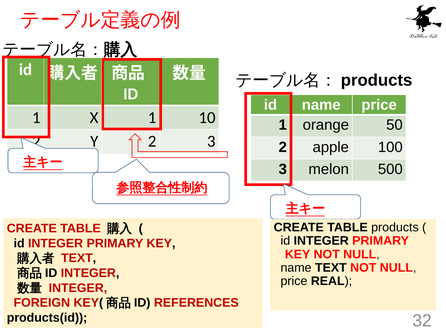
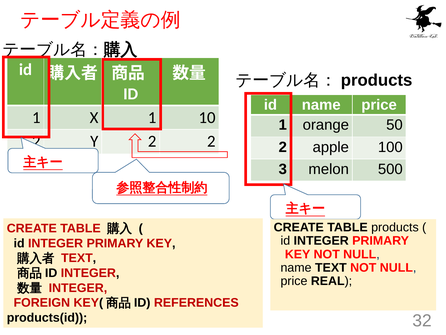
2 3: 3 -> 2 (211, 141)
